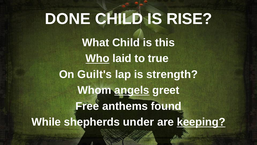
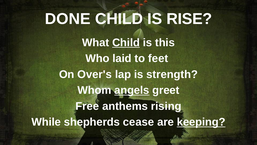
Child underline: none -> present (126, 42)
Who underline: present -> none (98, 58)
true: true -> feet (158, 58)
Guilt's: Guilt's -> Over's (95, 74)
found: found -> rising (166, 106)
under: under -> cease (138, 122)
